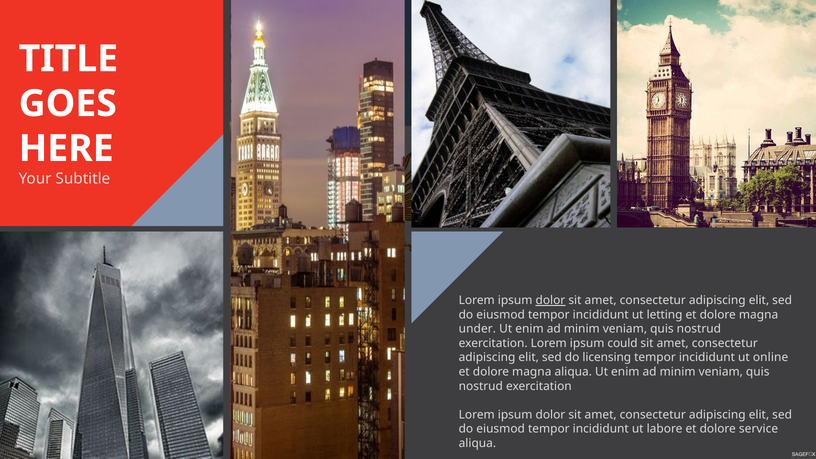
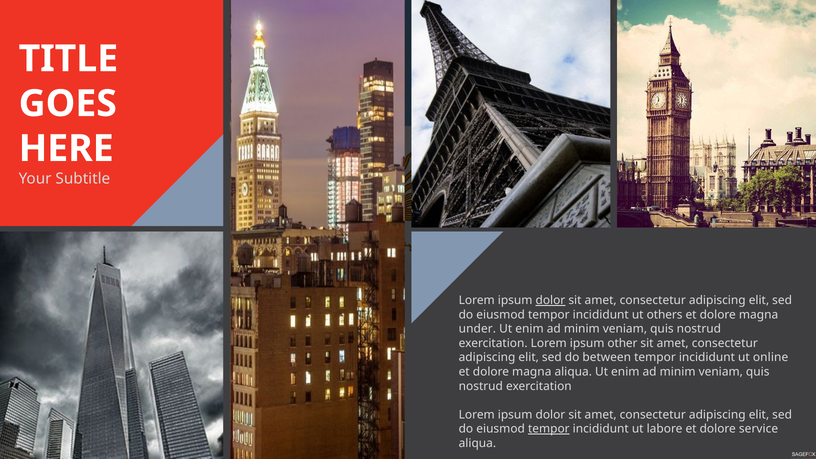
letting: letting -> others (665, 315)
could: could -> other (623, 343)
licensing: licensing -> between (607, 358)
tempor underline: none -> present (549, 429)
